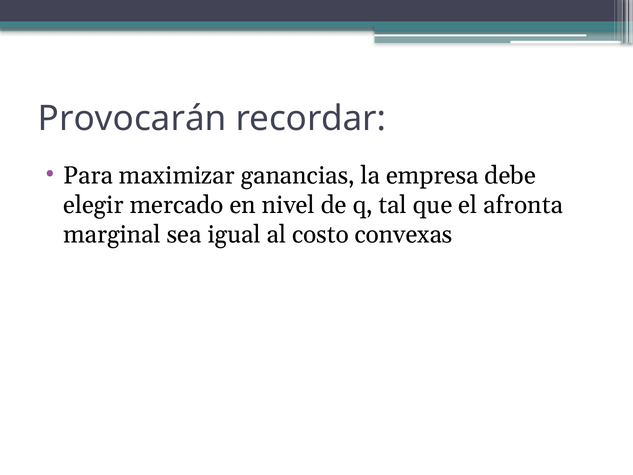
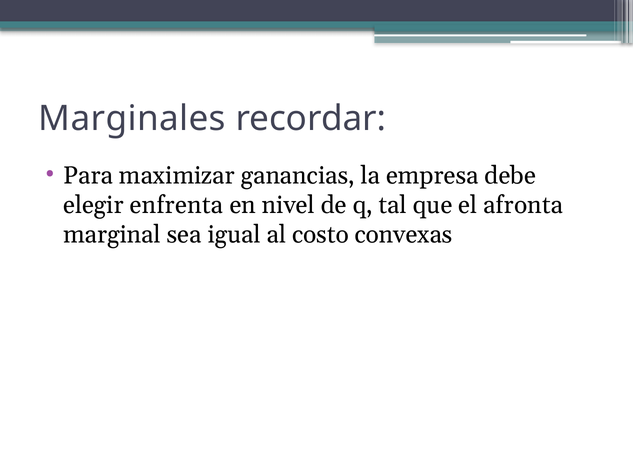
Provocarán: Provocarán -> Marginales (132, 118)
mercado: mercado -> enfrenta (177, 205)
